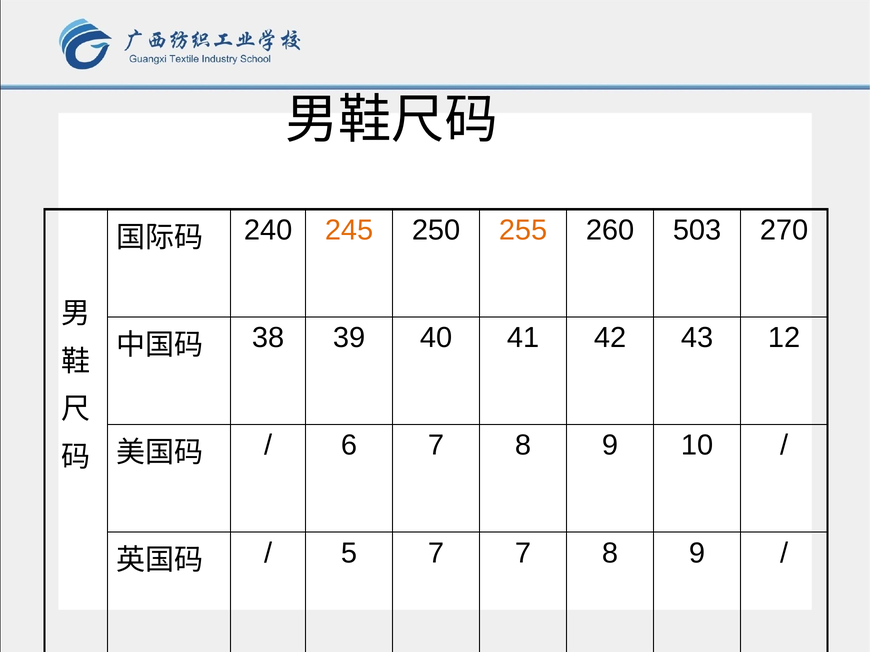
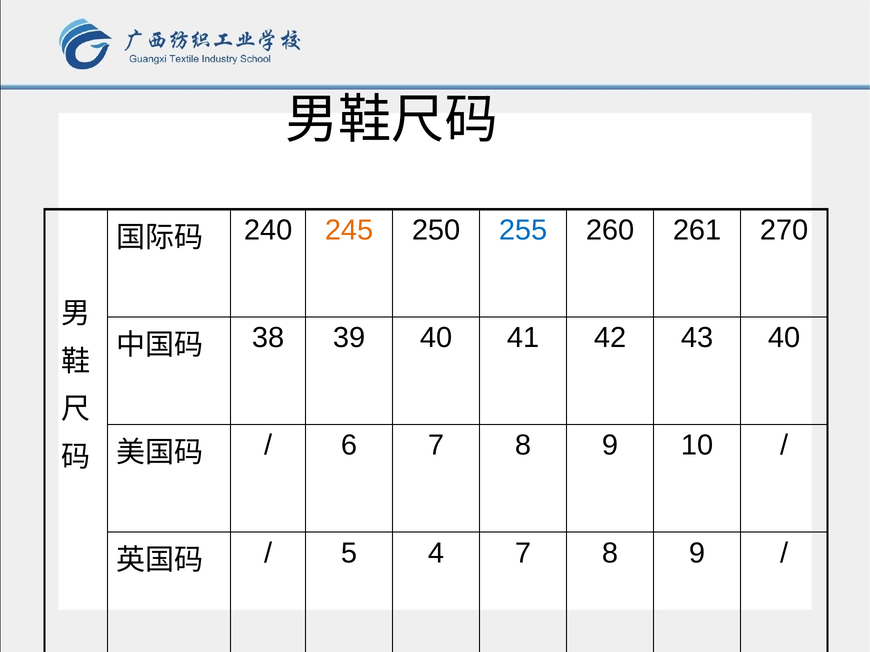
255 colour: orange -> blue (523, 230)
503: 503 -> 261 (697, 230)
43 12: 12 -> 40 (784, 338)
5 7: 7 -> 4 (436, 553)
